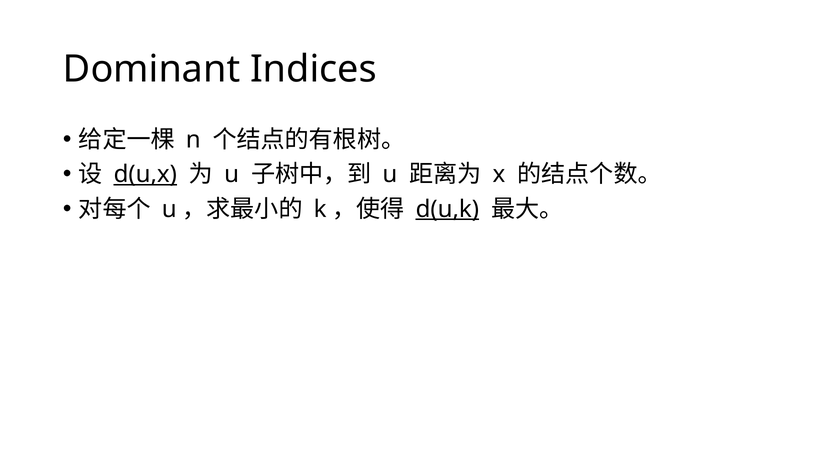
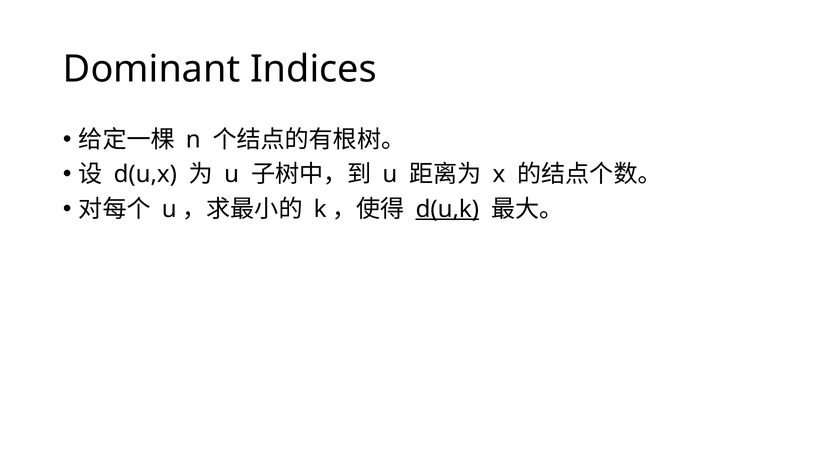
d(u,x underline: present -> none (145, 174)
